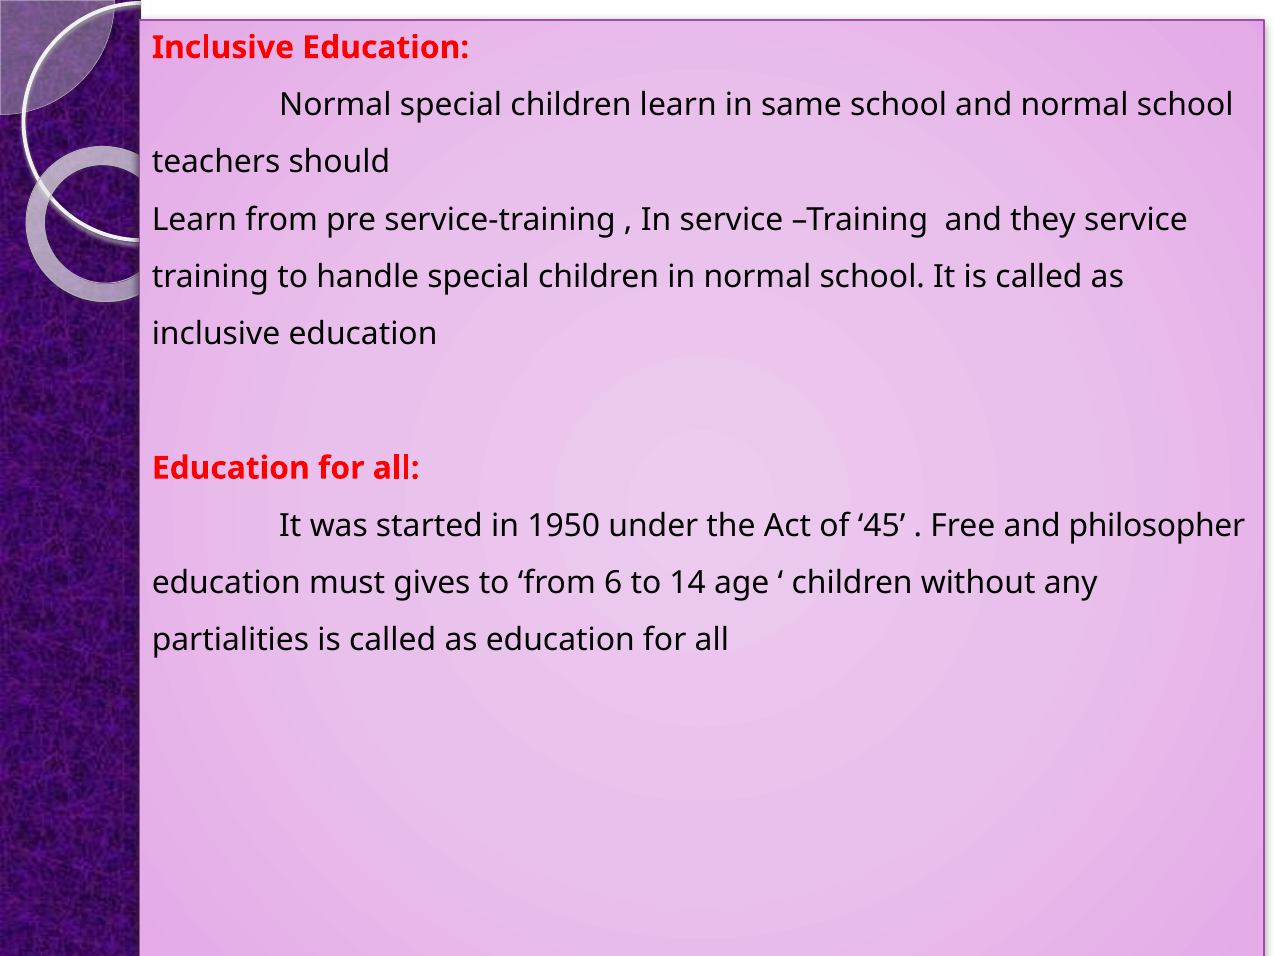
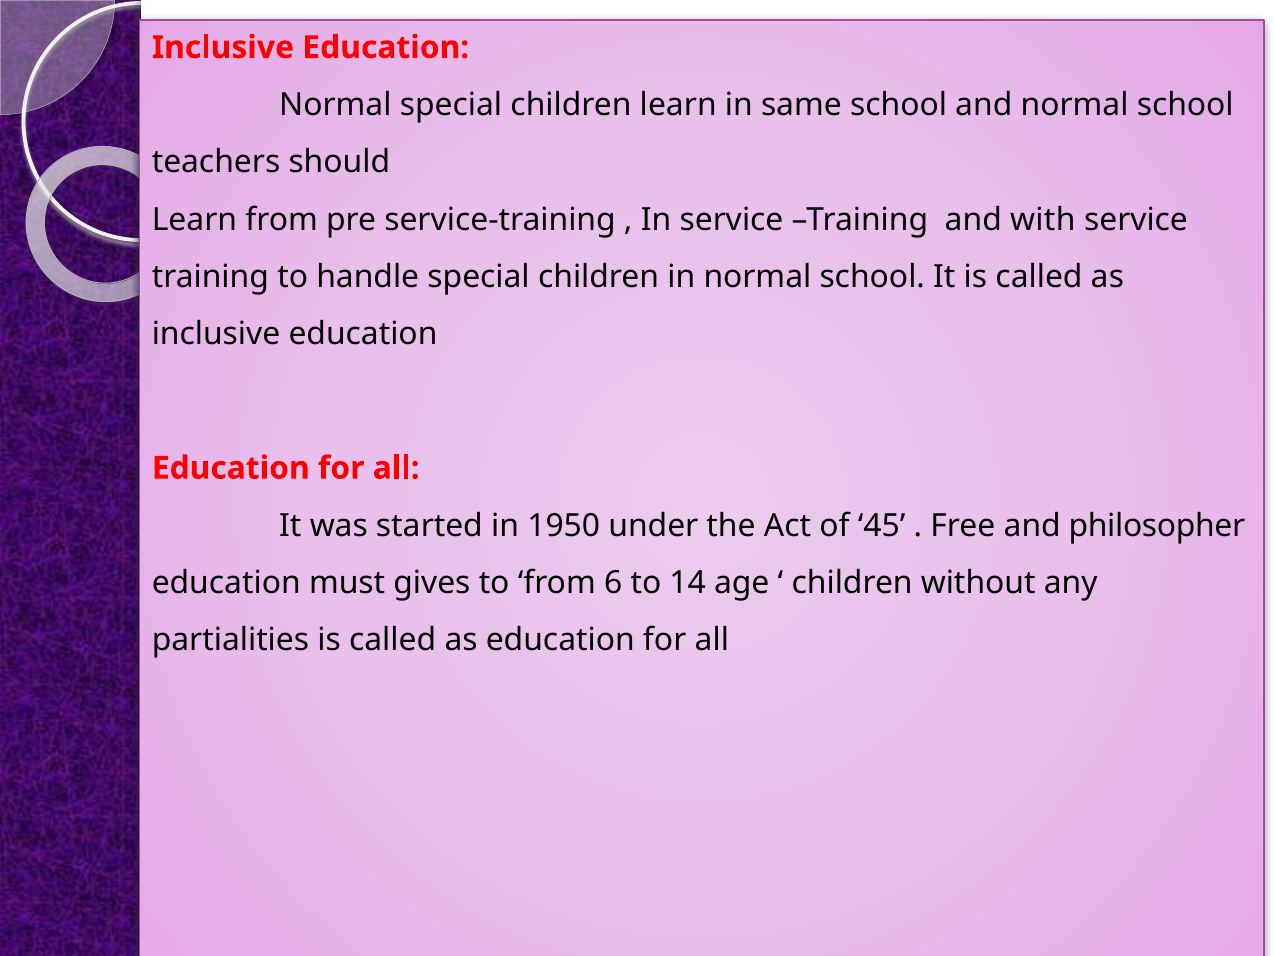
they: they -> with (1043, 219)
